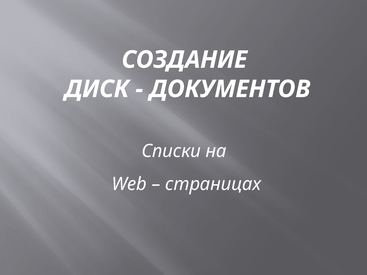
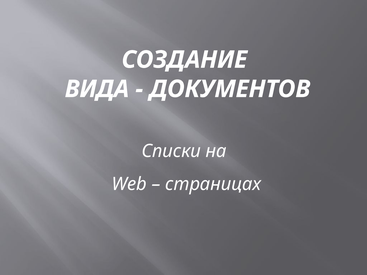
ДИСК: ДИСК -> ВИДА (97, 89)
